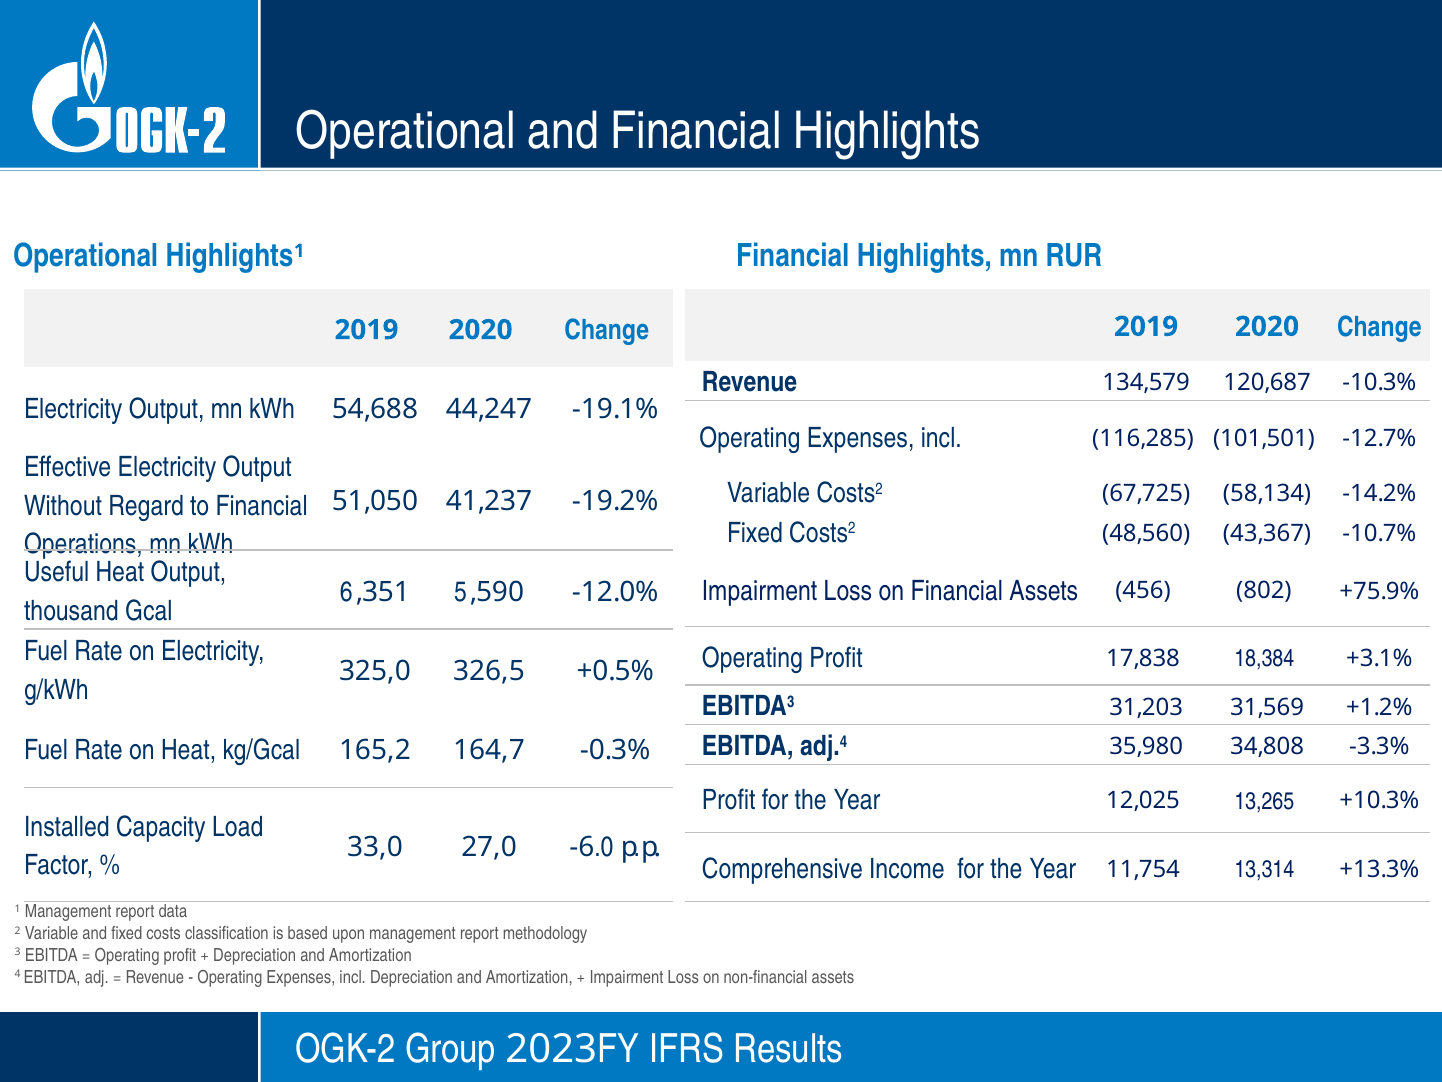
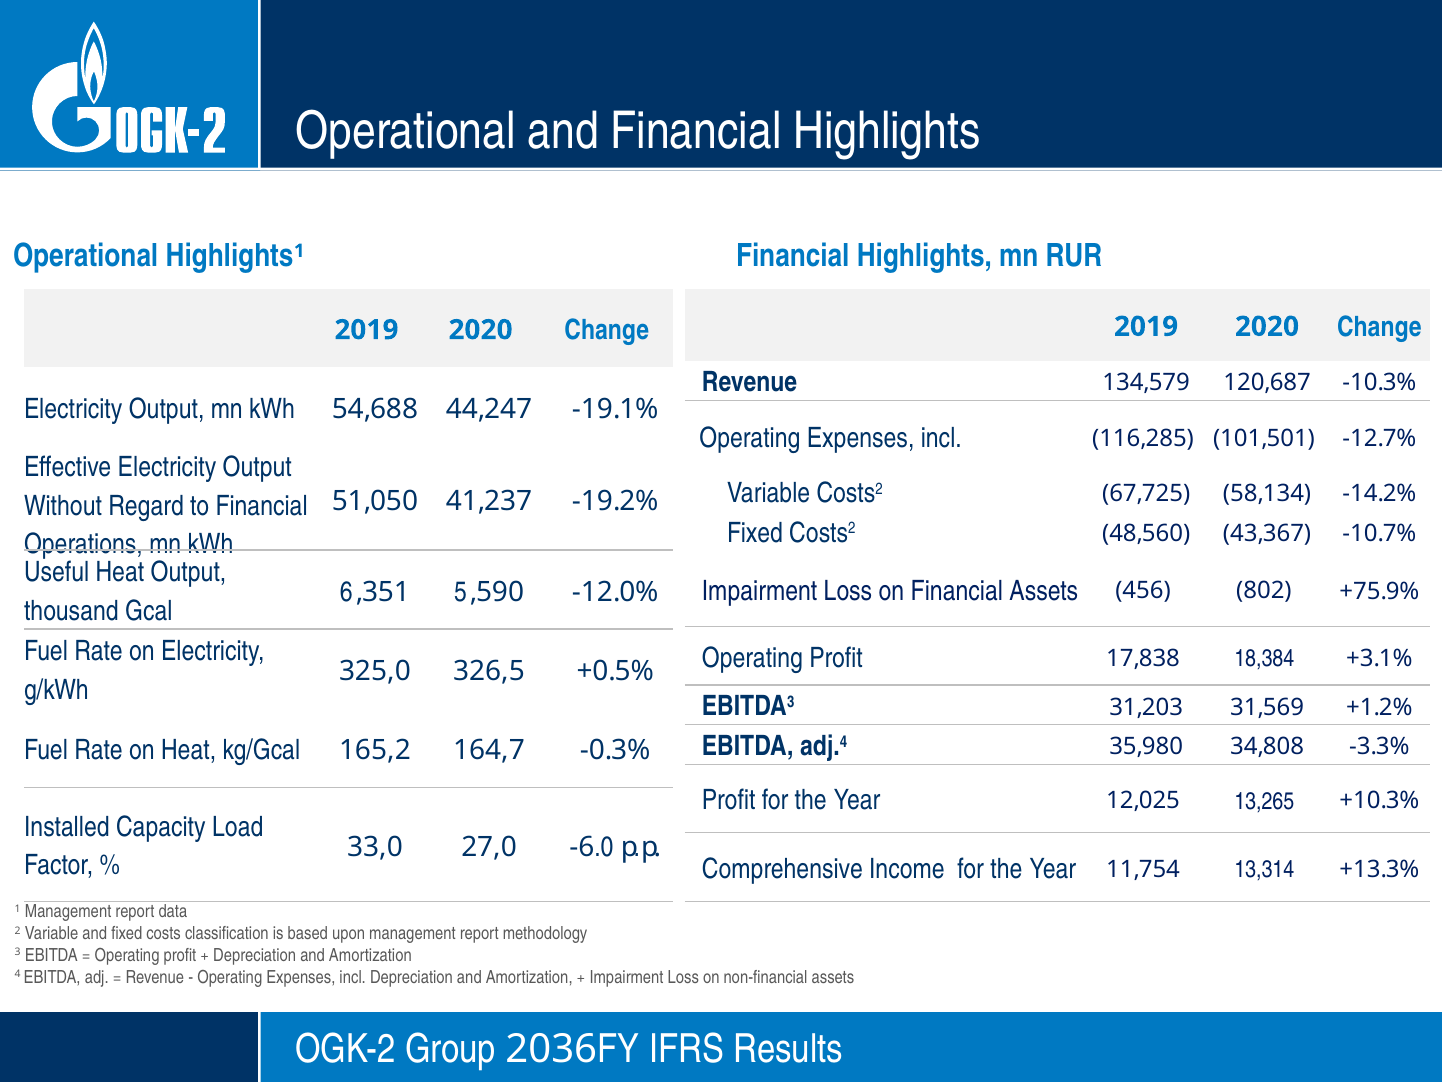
2023: 2023 -> 2036 (551, 1049)
